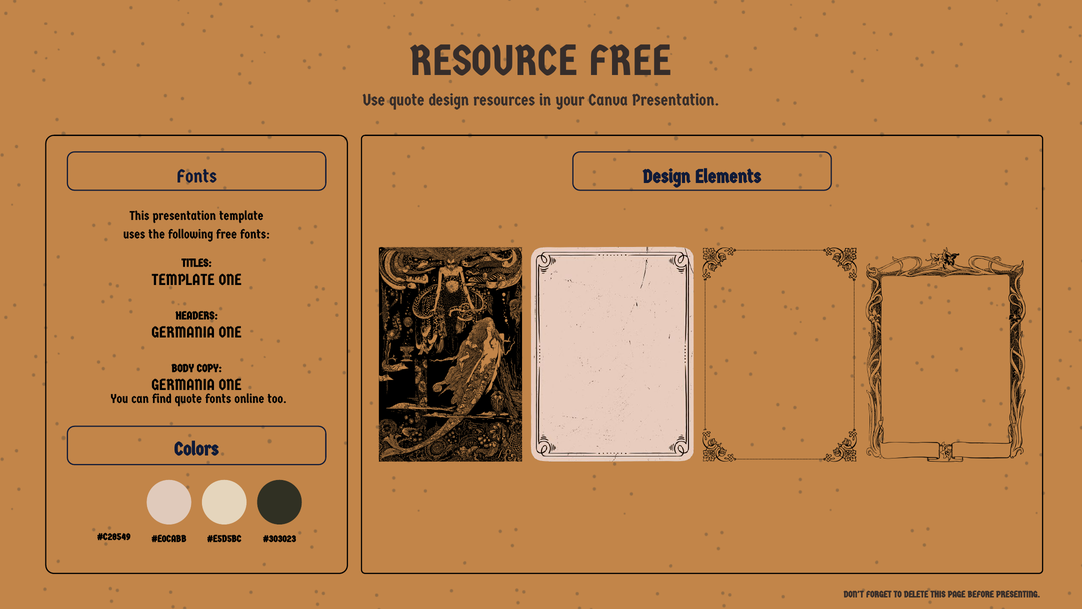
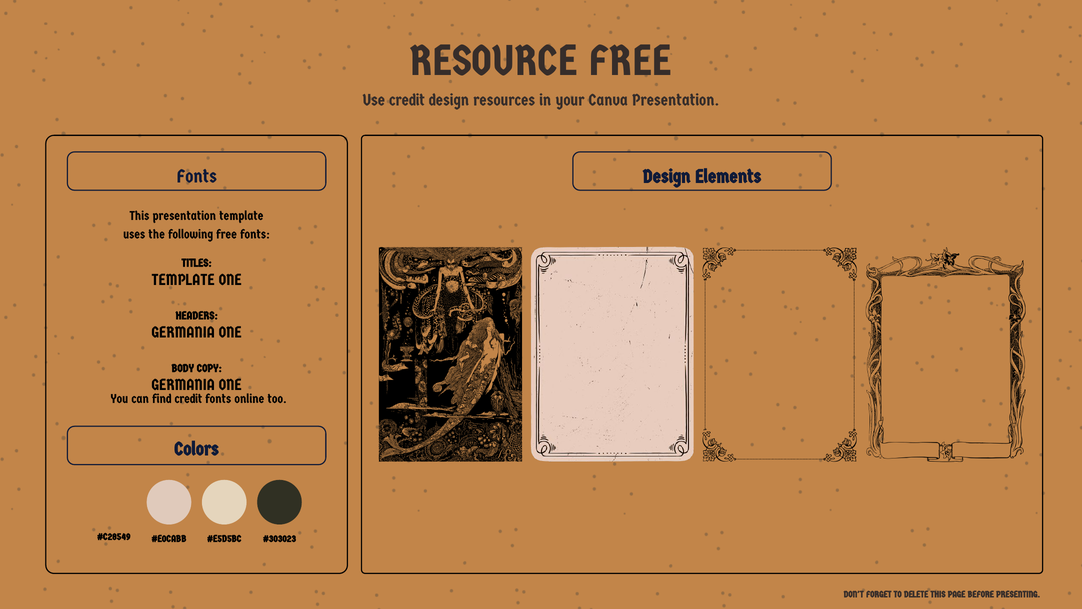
Use quote: quote -> credit (407, 100)
find quote: quote -> credit (188, 399)
